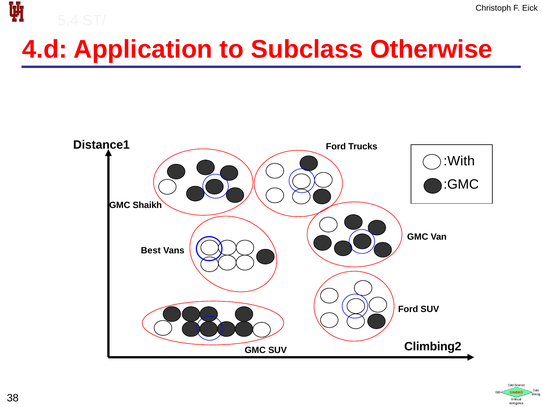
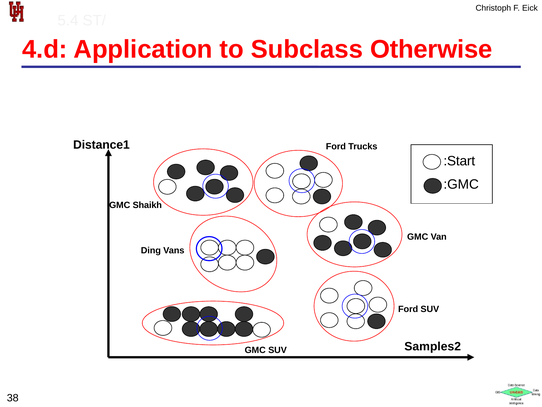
:With: :With -> :Start (459, 161)
Best: Best -> Ding (151, 250)
Climbing2: Climbing2 -> Samples2 (433, 346)
